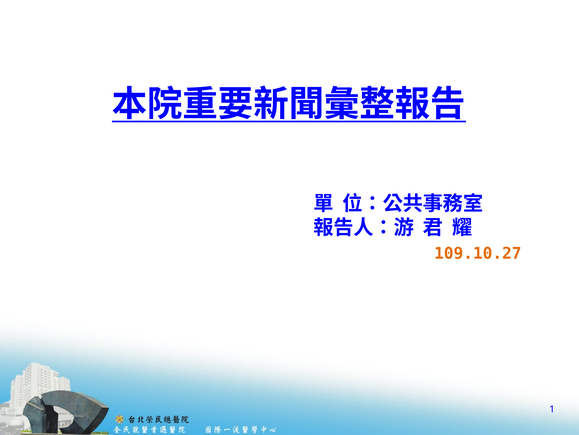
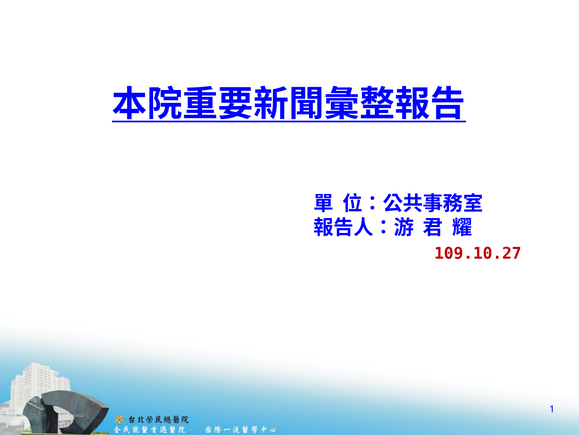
109.10.27 colour: orange -> red (478, 253)
